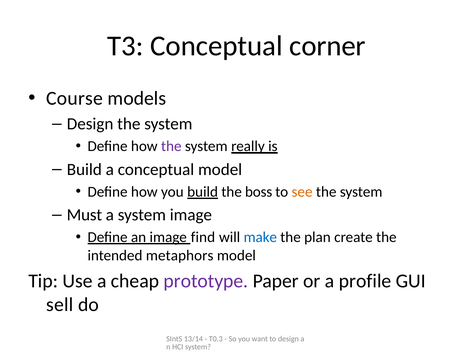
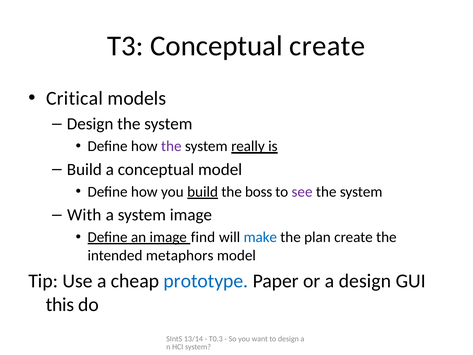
Conceptual corner: corner -> create (327, 46)
Course: Course -> Critical (75, 98)
see colour: orange -> purple (302, 192)
Must: Must -> With (84, 215)
prototype colour: purple -> blue (206, 281)
a profile: profile -> design (365, 281)
sell: sell -> this (60, 304)
